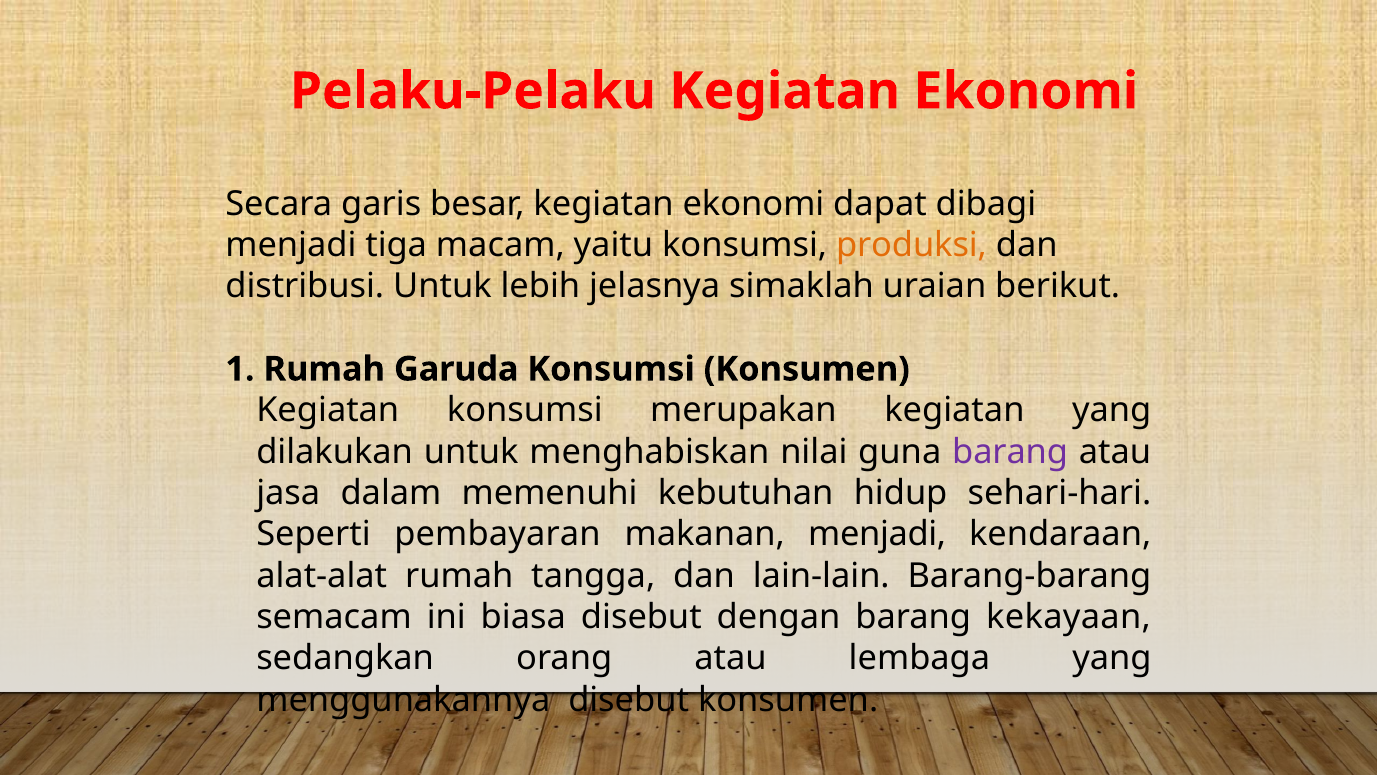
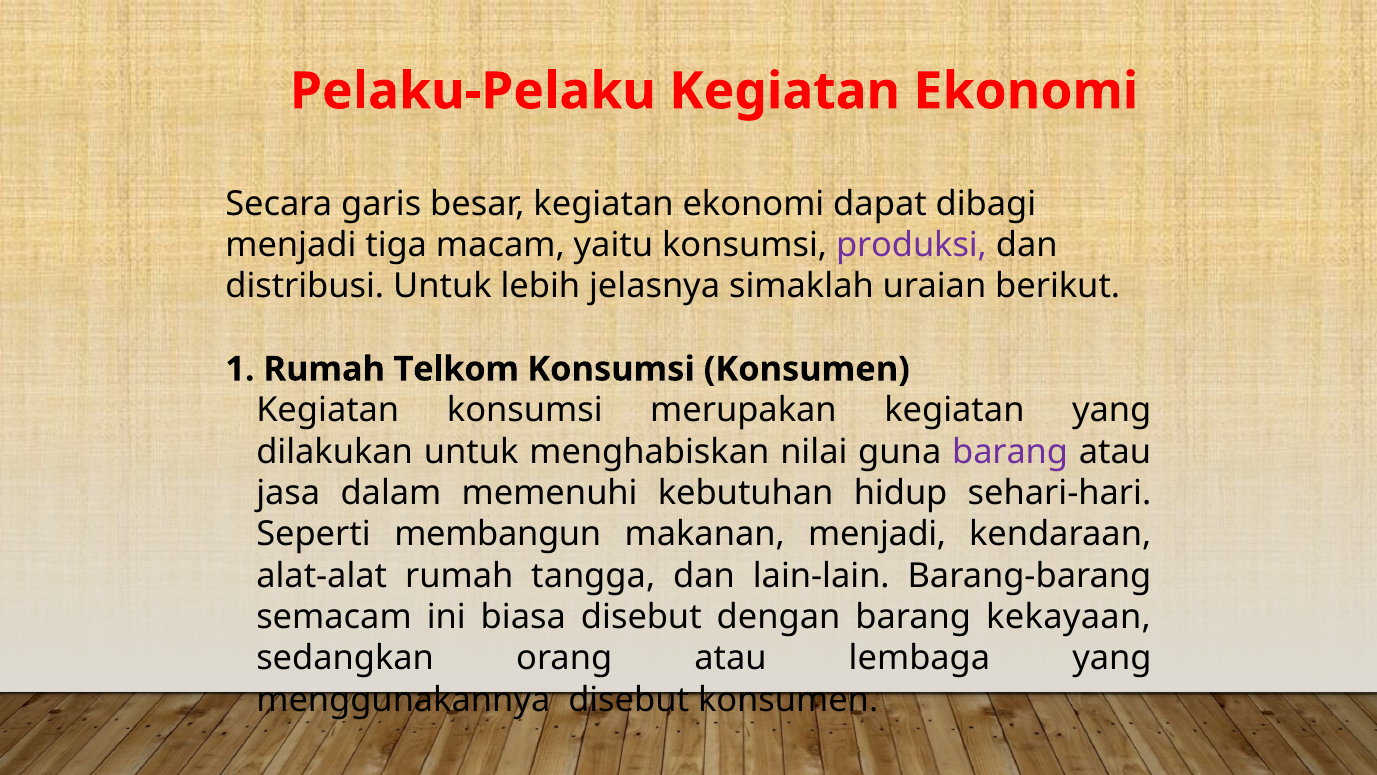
produksi colour: orange -> purple (911, 245)
Garuda: Garuda -> Telkom (456, 369)
pembayaran: pembayaran -> membangun (498, 534)
